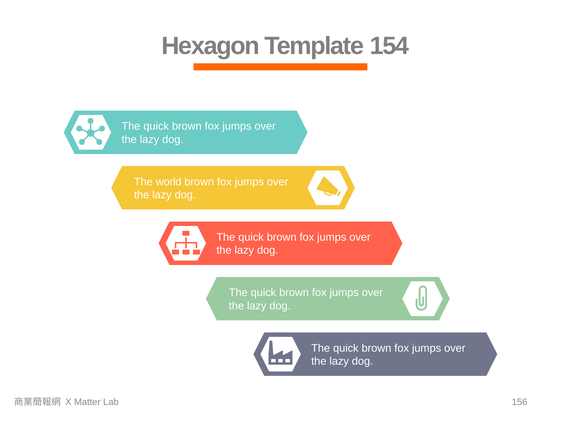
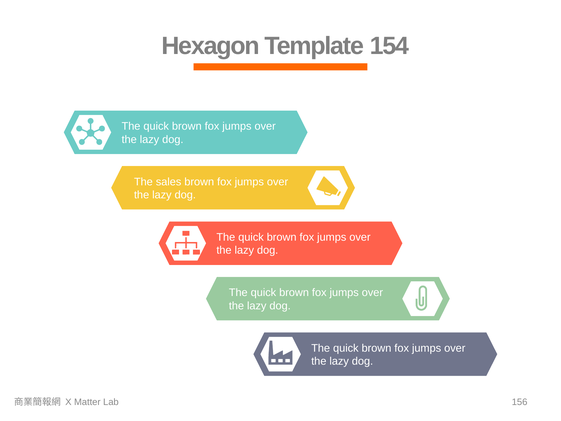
world: world -> sales (169, 182)
